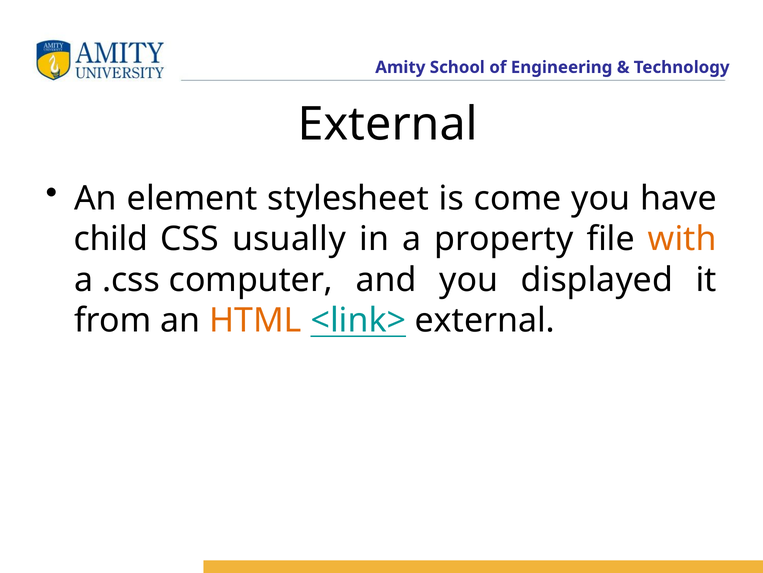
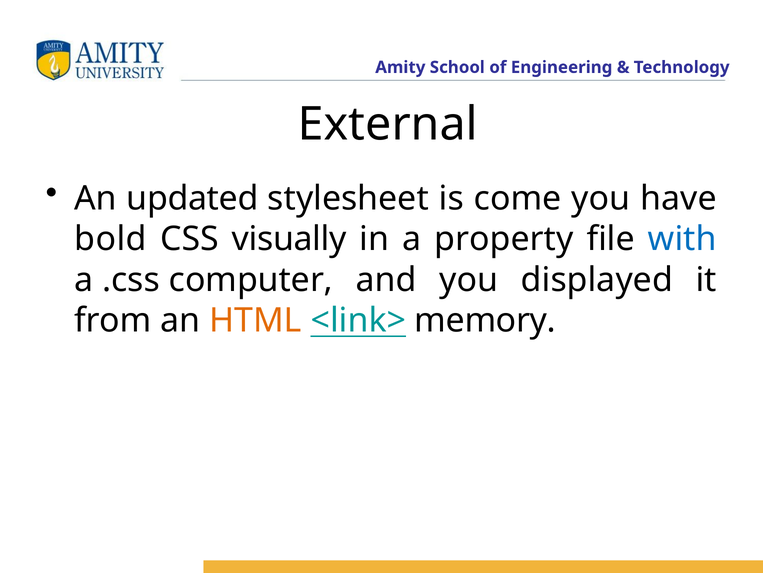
element: element -> updated (192, 198)
child: child -> bold (110, 239)
usually: usually -> visually (289, 239)
with colour: orange -> blue (682, 239)
<link> external: external -> memory (485, 320)
